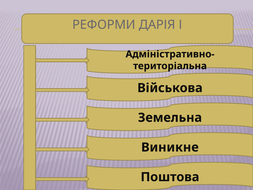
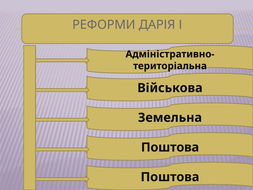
Виникне: Виникне -> Поштова (170, 147)
